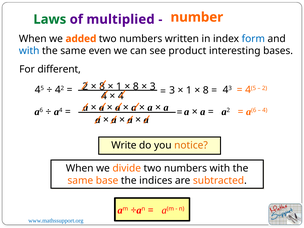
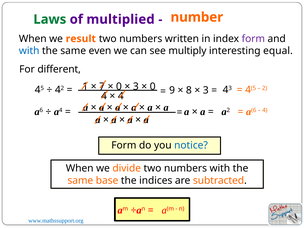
added: added -> result (81, 39)
form colour: blue -> purple (253, 39)
product: product -> multiply (187, 51)
bases: bases -> equal (278, 51)
2: 2 -> 1 (85, 86)
8: 8 -> 7 (102, 86)
1: 1 -> 0 (119, 86)
8: 8 -> 3 (136, 86)
3: 3 -> 0 (153, 86)
3: 3 -> 9 (172, 90)
1: 1 -> 8 (189, 90)
8: 8 -> 3 (206, 90)
Write: Write -> Form (124, 145)
notice colour: orange -> blue (191, 145)
